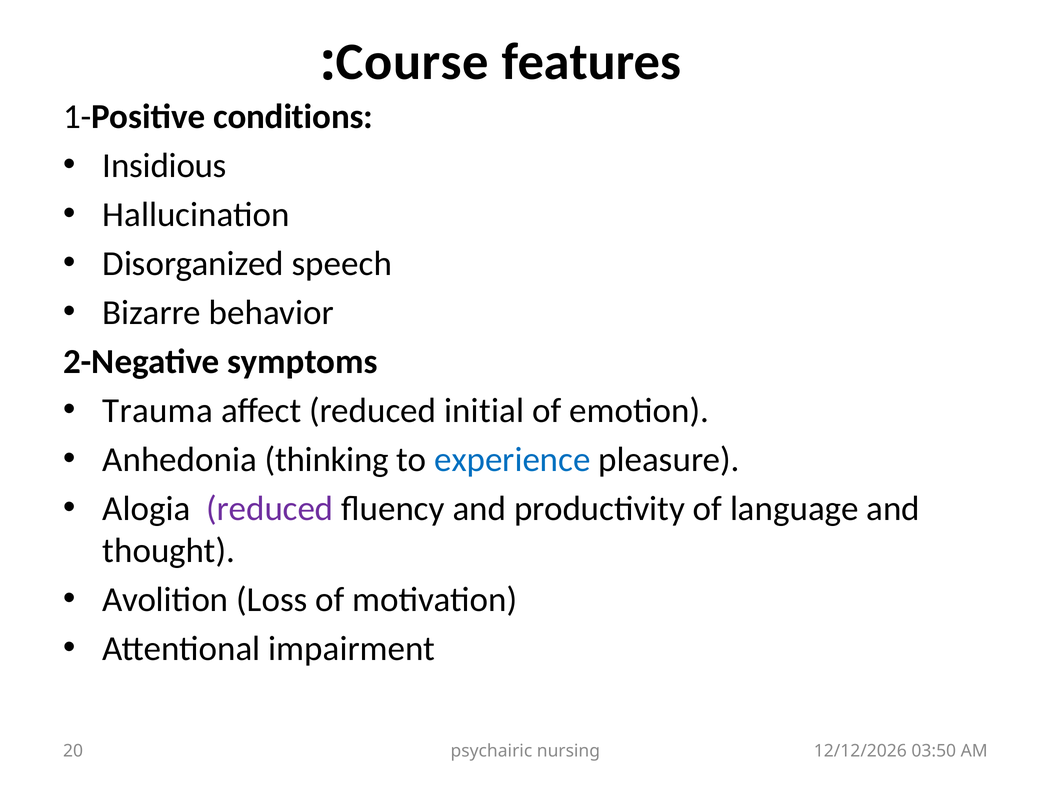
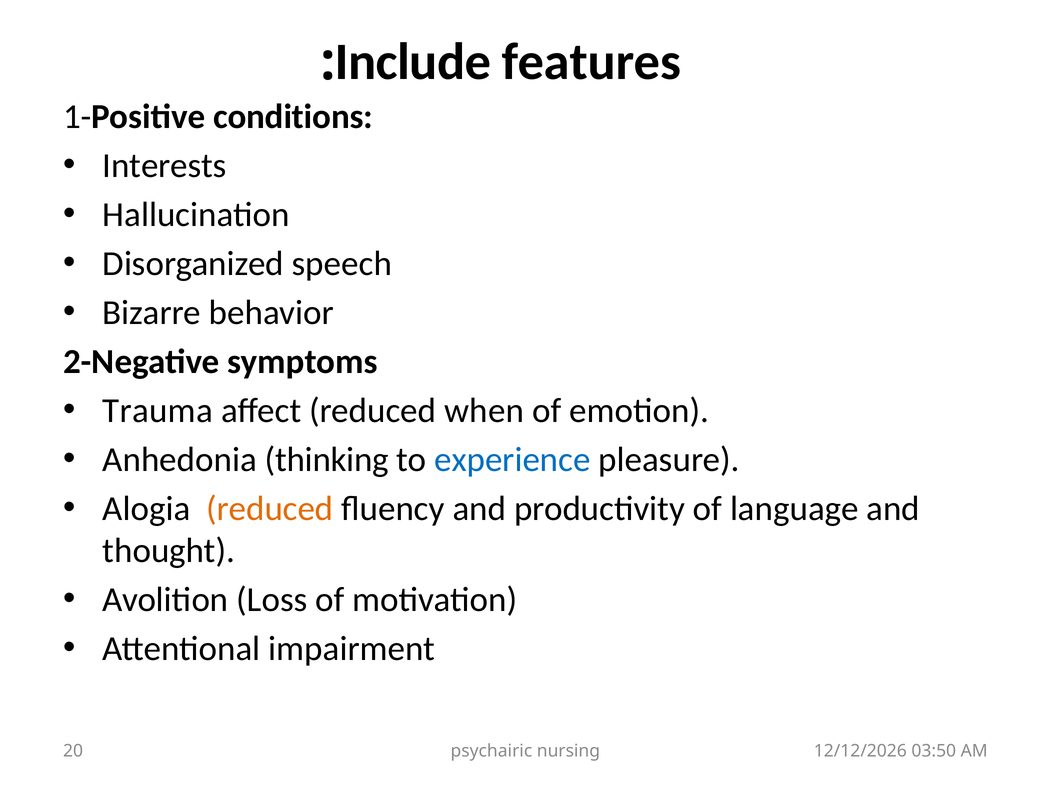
Course: Course -> Include (413, 62)
Insidious: Insidious -> Interests (165, 166)
initial: initial -> when (484, 411)
reduced colour: purple -> orange (270, 509)
